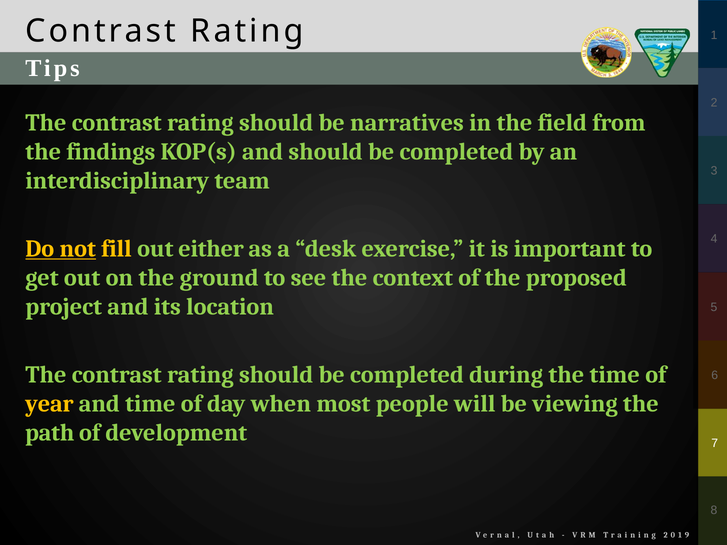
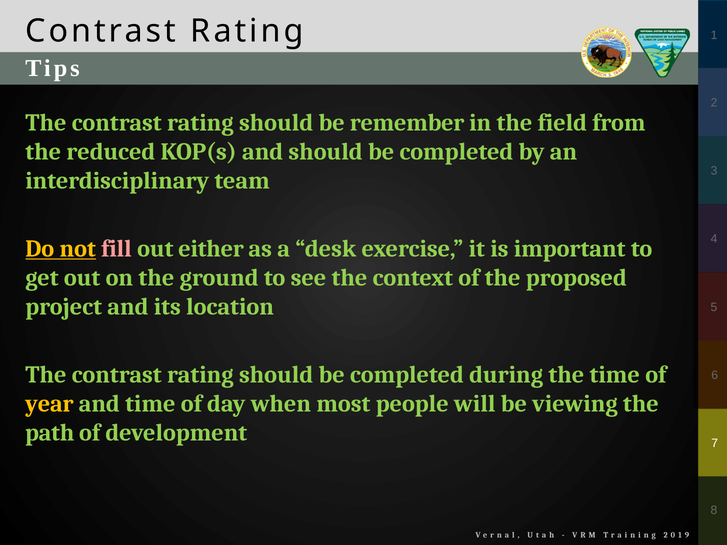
narratives: narratives -> remember (407, 123)
findings: findings -> reduced (111, 152)
fill colour: yellow -> pink (116, 249)
